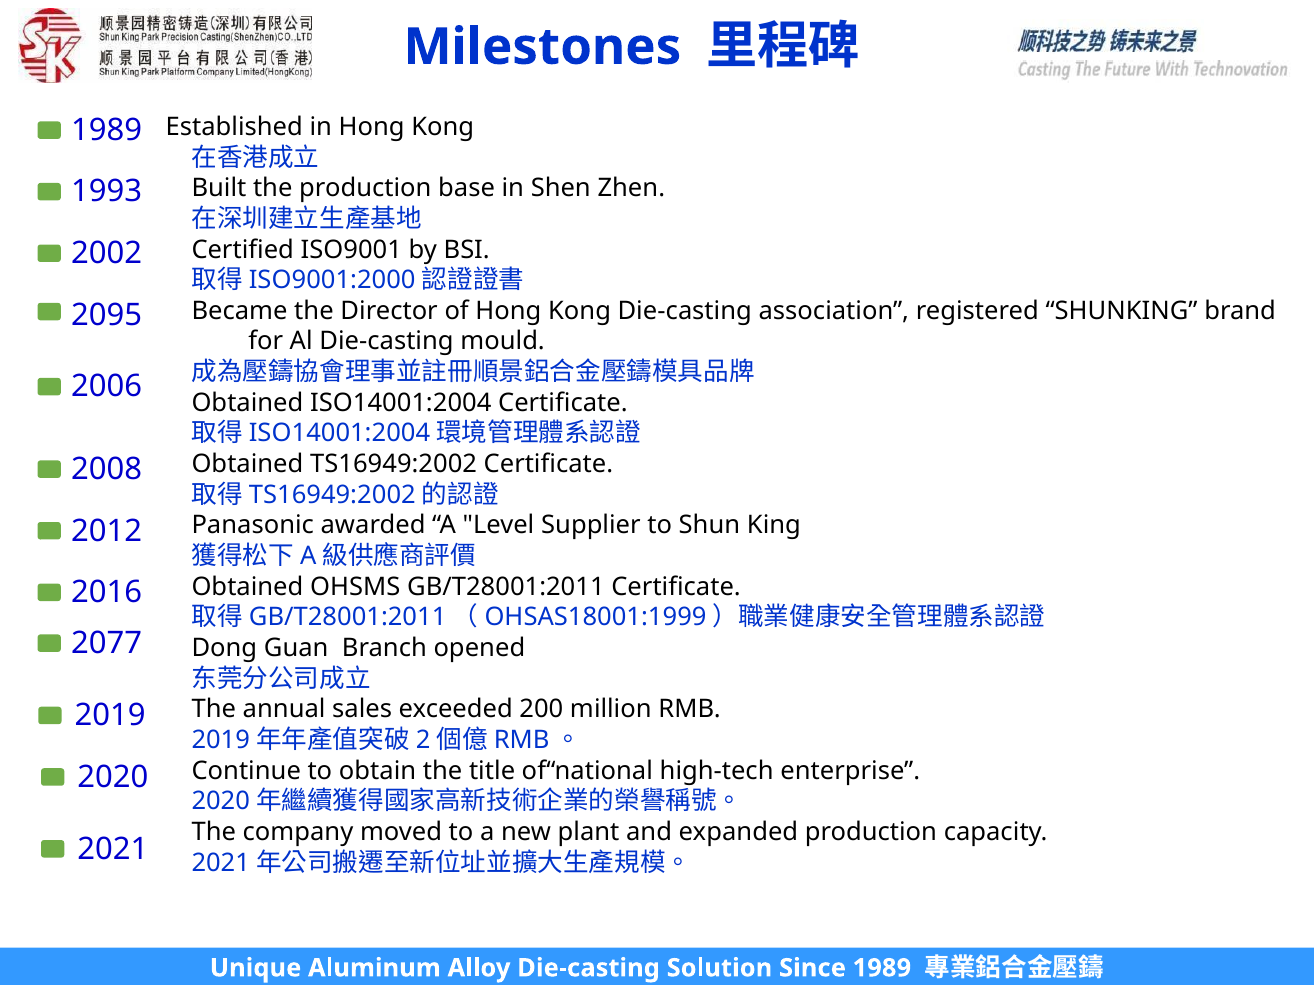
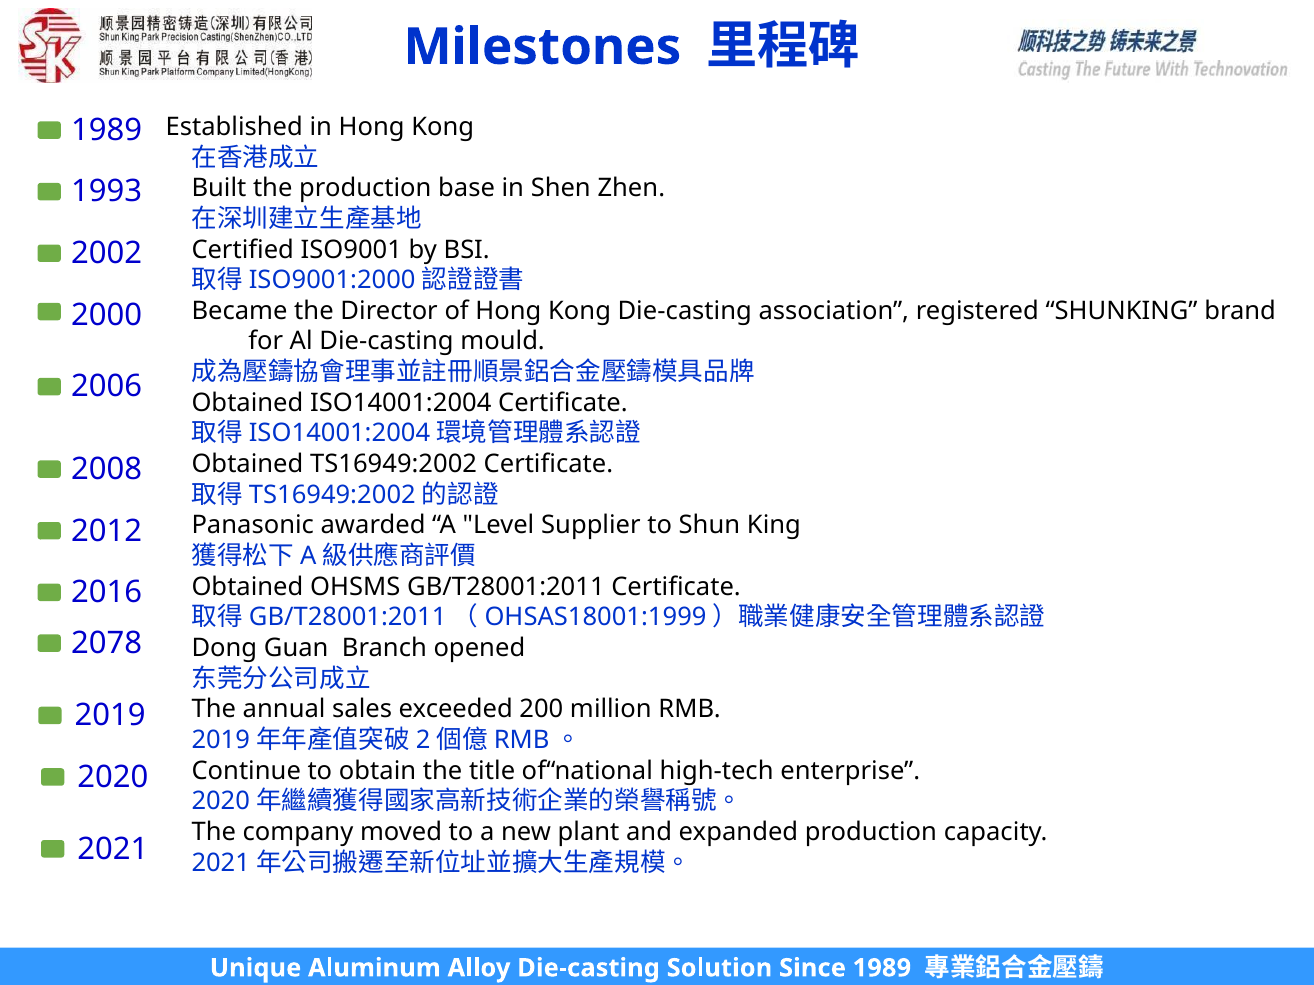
2095: 2095 -> 2000 (107, 315)
2077: 2077 -> 2078 (107, 643)
